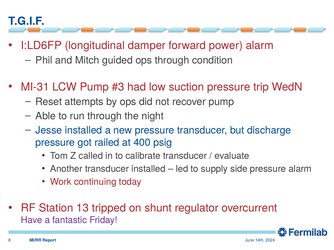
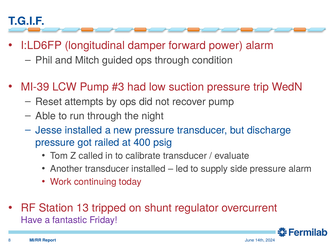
MI-31: MI-31 -> MI-39 (35, 87)
